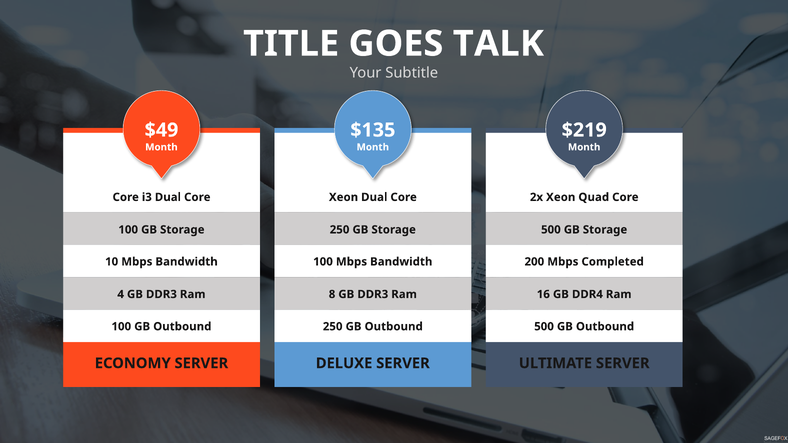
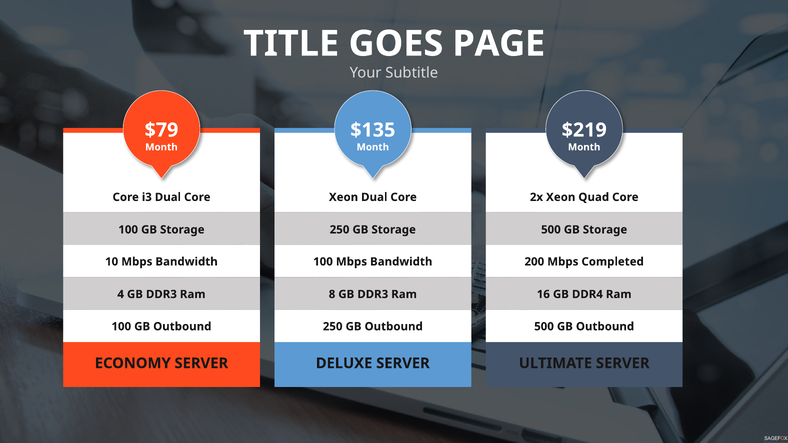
TALK: TALK -> PAGE (499, 44)
$49: $49 -> $79 (161, 130)
